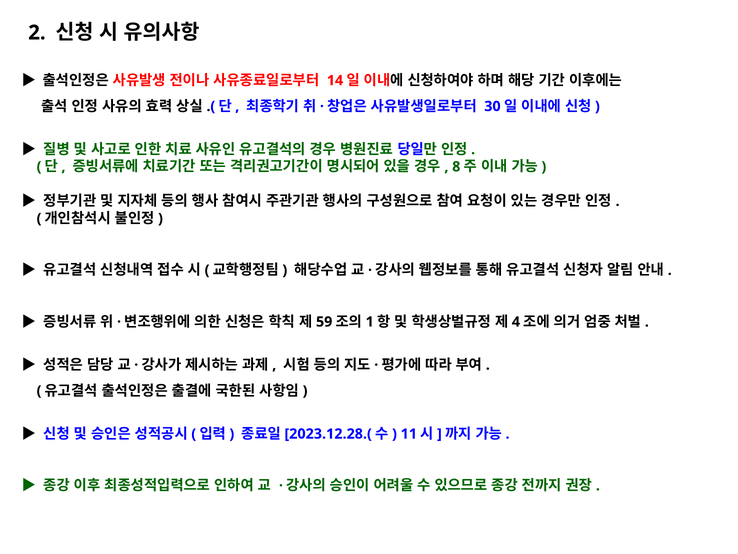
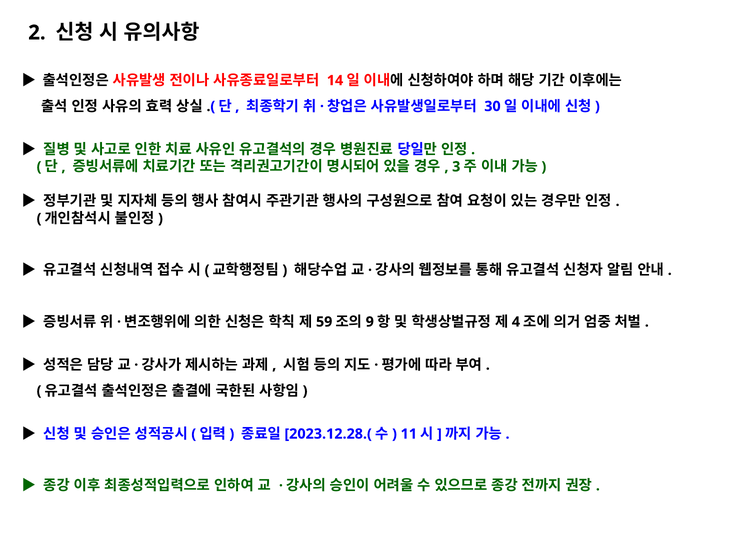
8: 8 -> 3 (456, 167)
1: 1 -> 9 (370, 322)
